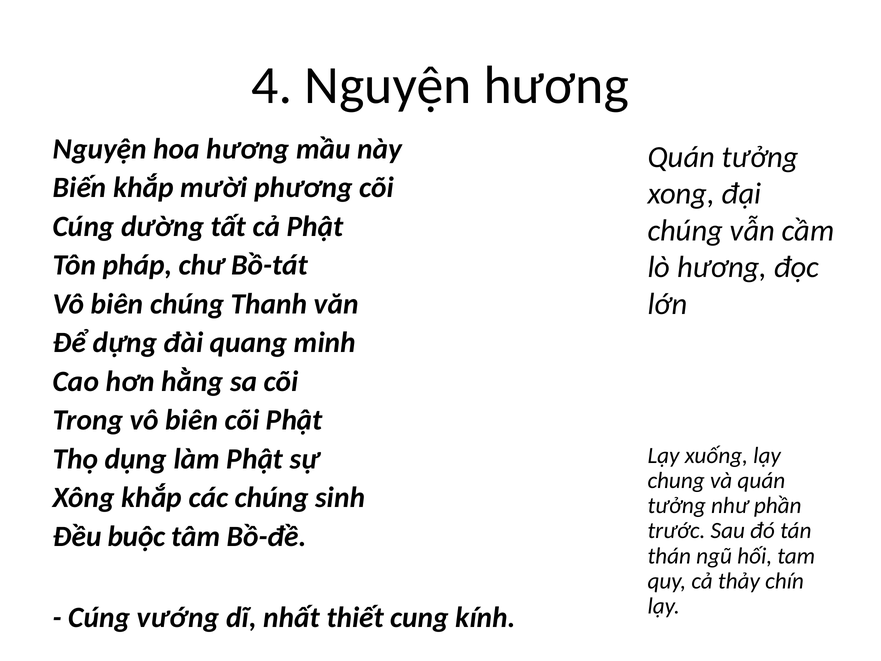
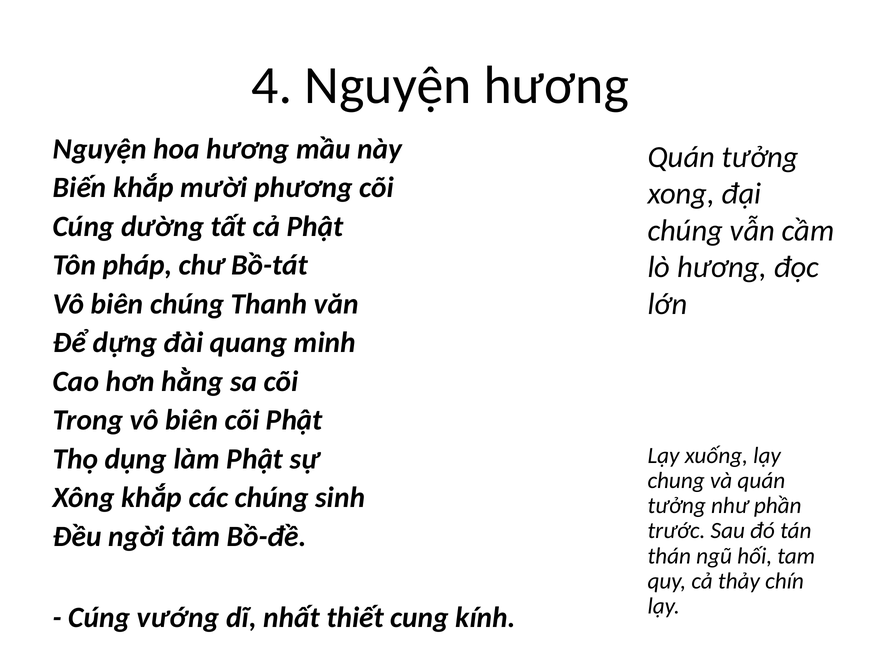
buộc: buộc -> ngời (136, 536)
